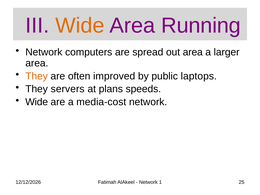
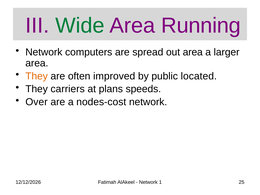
Wide colour: orange -> green (80, 26)
laptops: laptops -> located (199, 76)
servers: servers -> carriers (68, 89)
Wide: Wide -> Over (37, 102)
media-cost: media-cost -> nodes-cost (101, 102)
